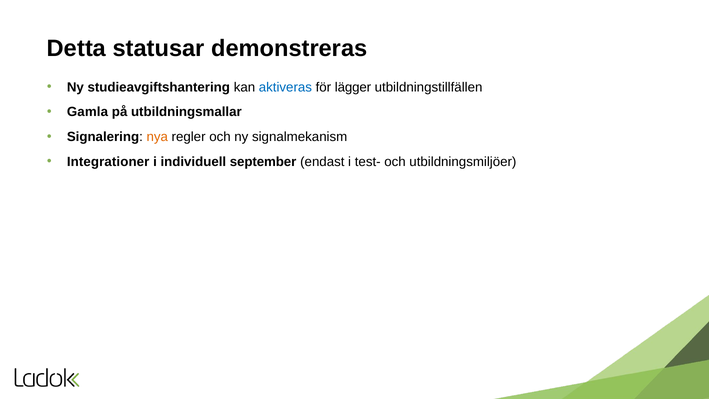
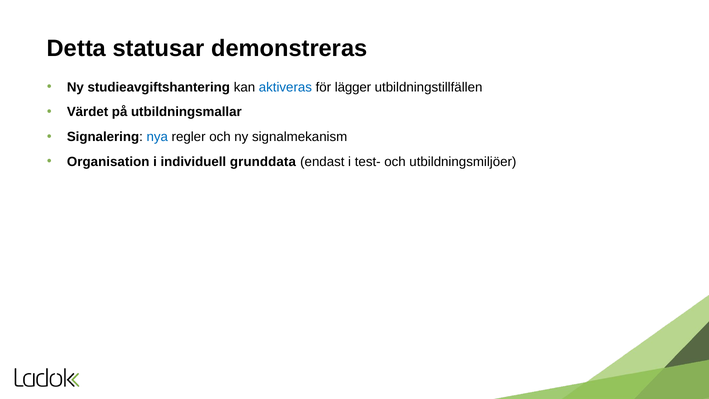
Gamla: Gamla -> Värdet (88, 112)
nya colour: orange -> blue (157, 137)
Integrationer: Integrationer -> Organisation (108, 162)
september: september -> grunddata (263, 162)
